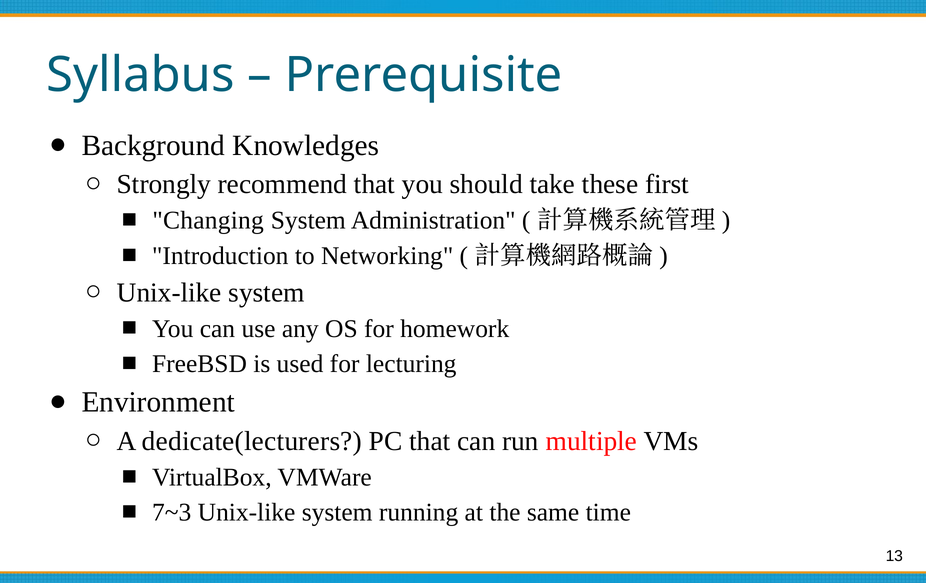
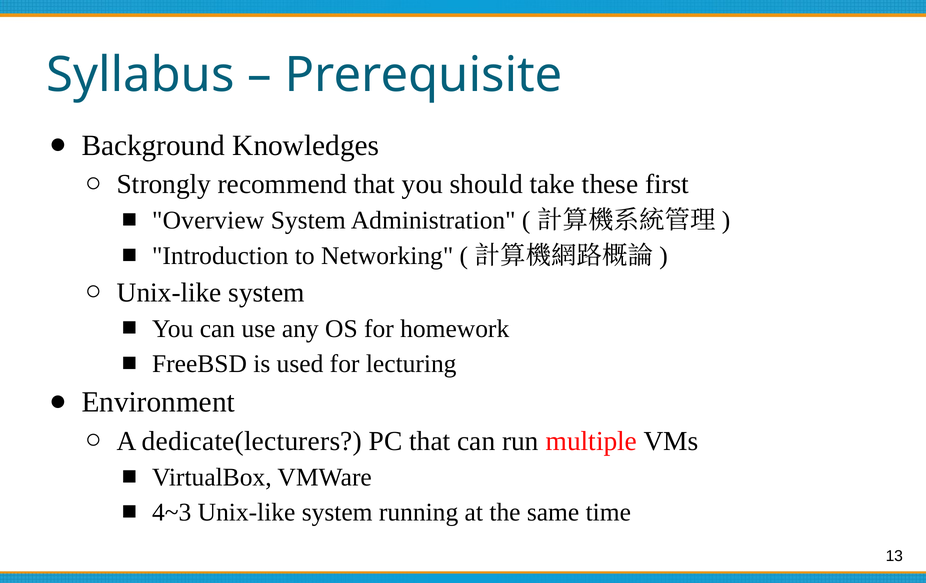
Changing: Changing -> Overview (208, 221)
7~3: 7~3 -> 4~3 (172, 513)
